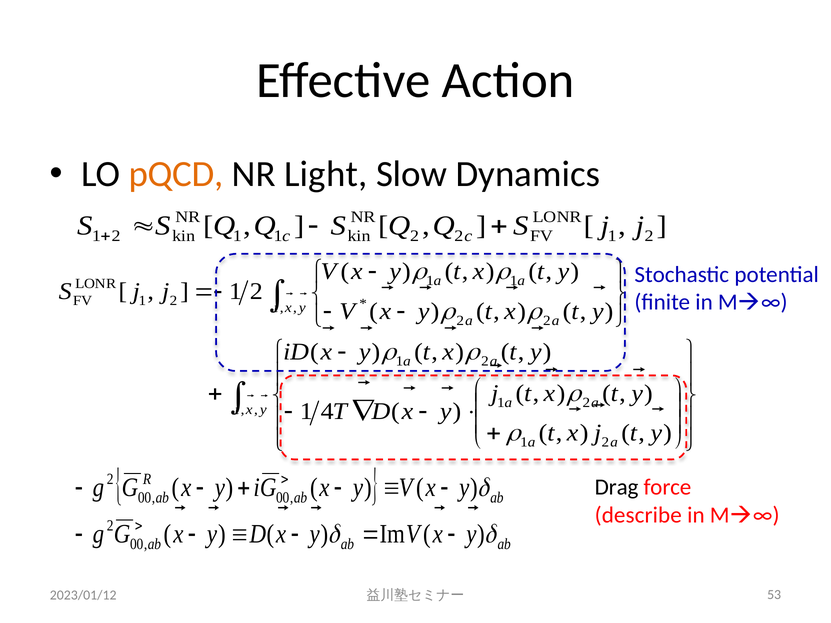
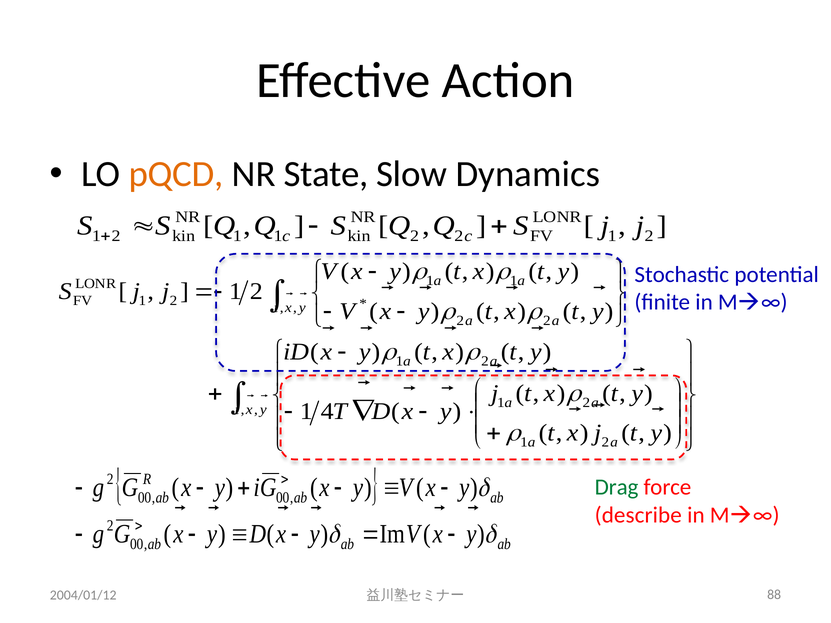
Light: Light -> State (326, 174)
Drag colour: black -> green (617, 488)
2023/01/12: 2023/01/12 -> 2004/01/12 (83, 595)
53: 53 -> 88 (774, 595)
